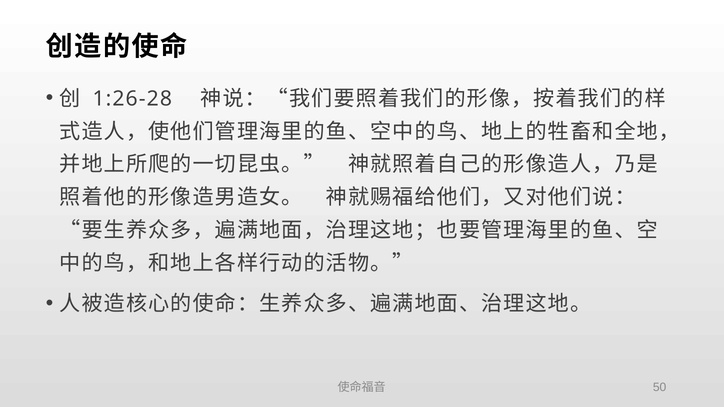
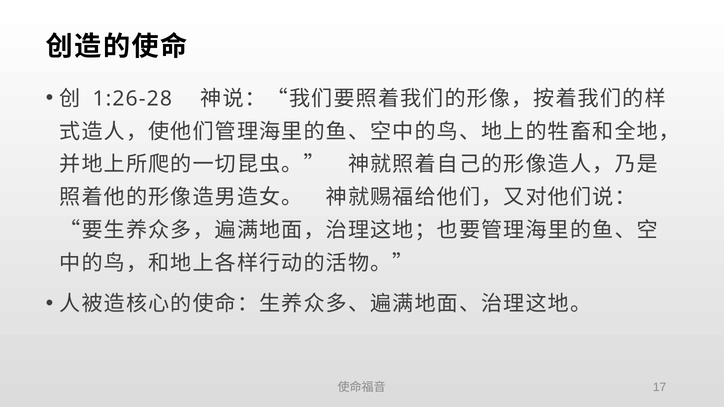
50: 50 -> 17 (660, 387)
